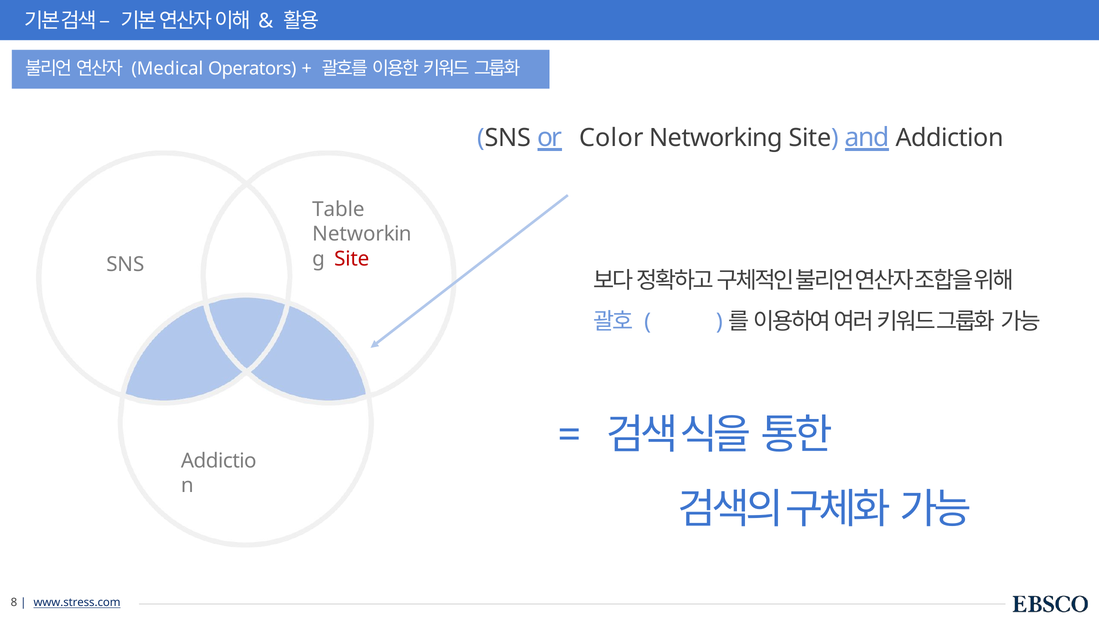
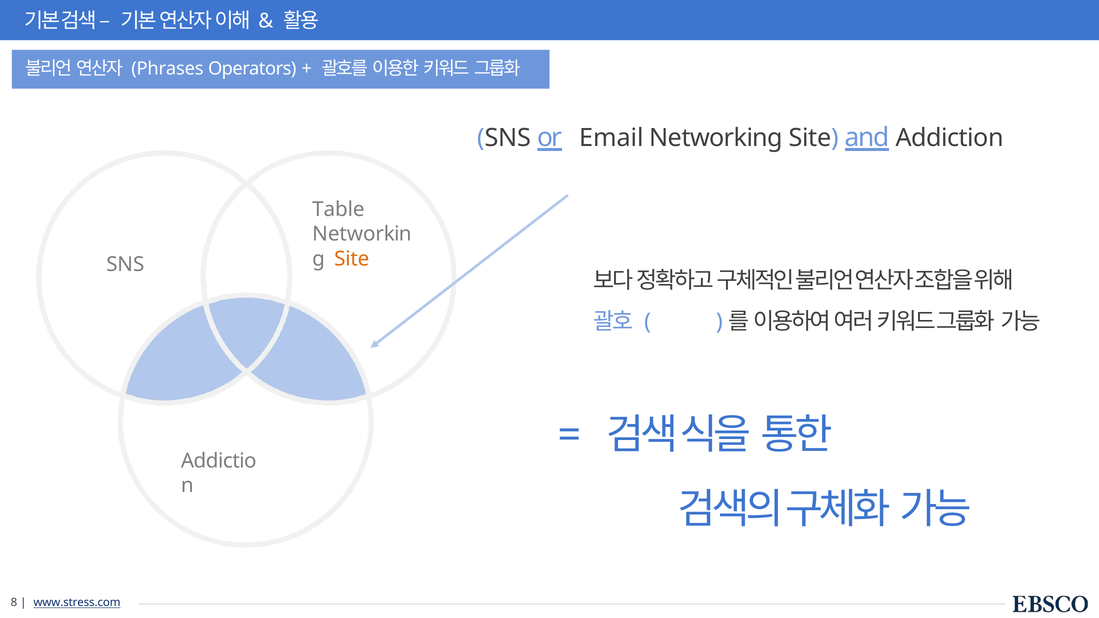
Medical: Medical -> Phrases (167, 69)
Color: Color -> Email (612, 138)
Site colour: red -> orange (352, 259)
